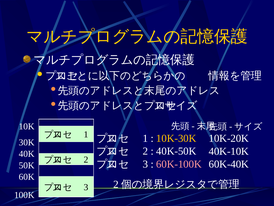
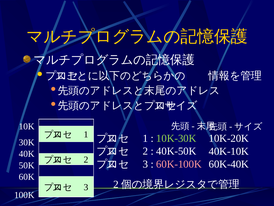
10K-30K colour: yellow -> light green (176, 138)
